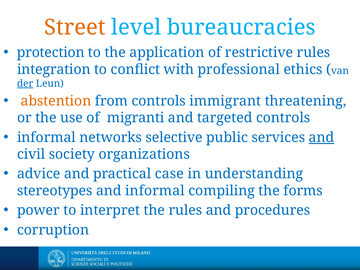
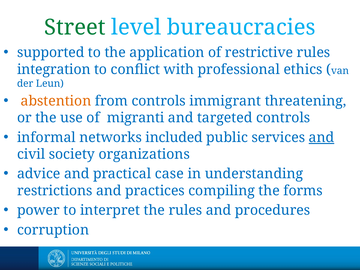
Street colour: orange -> green (75, 27)
protection: protection -> supported (51, 53)
der underline: present -> none (25, 84)
selective: selective -> included (174, 137)
stereotypes: stereotypes -> restrictions (55, 191)
and informal: informal -> practices (155, 191)
